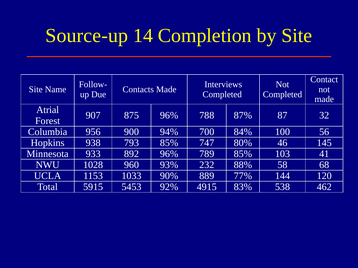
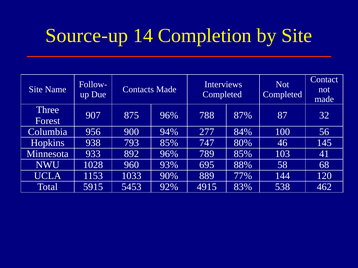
Atrial: Atrial -> Three (48, 110)
700: 700 -> 277 (207, 132)
232: 232 -> 695 (207, 165)
